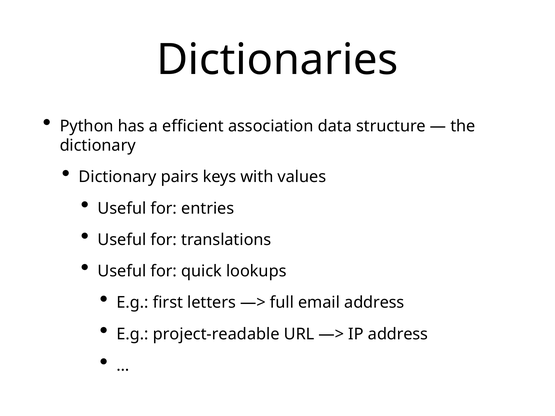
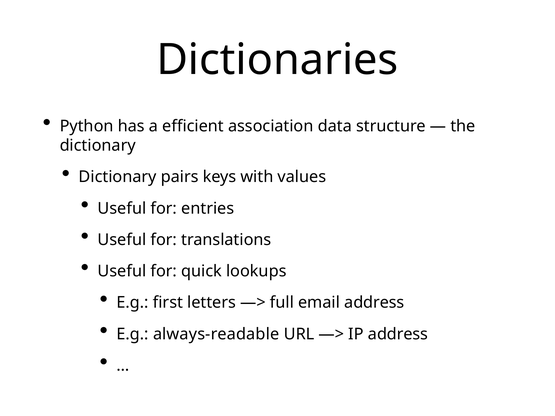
project-readable: project-readable -> always-readable (216, 334)
